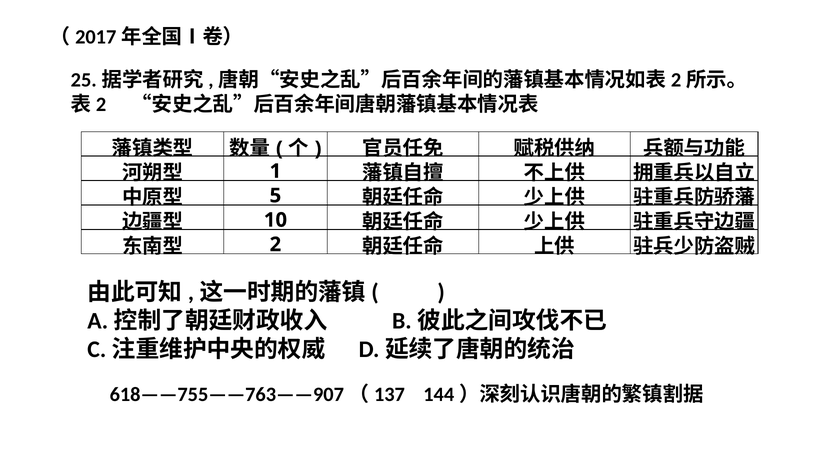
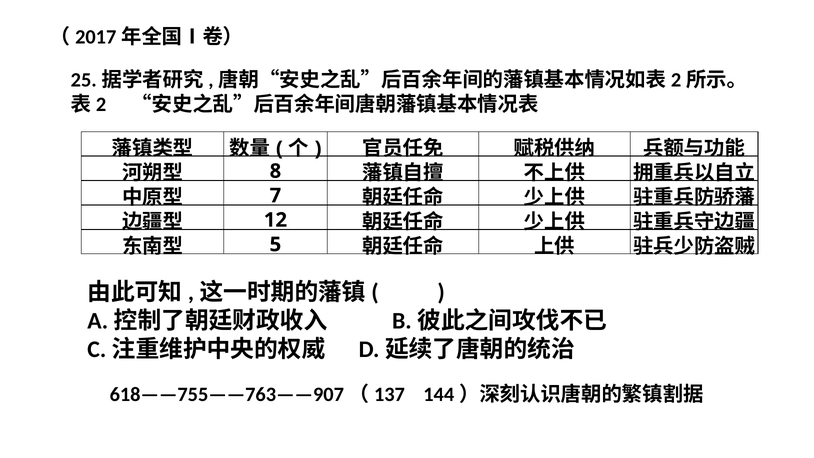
1: 1 -> 8 (275, 171)
5: 5 -> 7 (275, 196)
10: 10 -> 12 (275, 220)
2: 2 -> 5 (275, 244)
